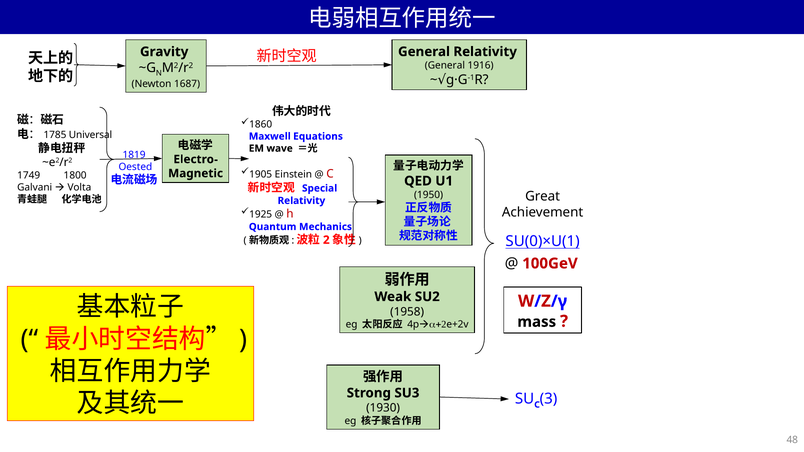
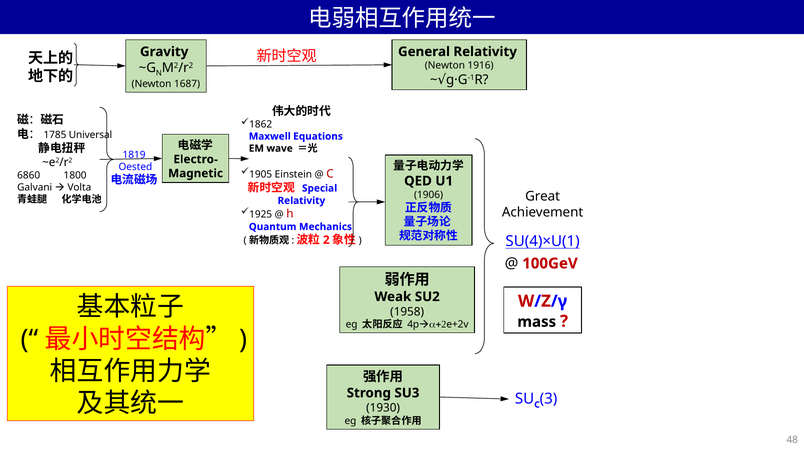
General: General -> Newton (445, 66)
1860: 1860 -> 1862 (261, 124)
1749: 1749 -> 6860 (29, 175)
1950: 1950 -> 1906 (429, 195)
SU(0)×U(1: SU(0)×U(1 -> SU(4)×U(1 (543, 242)
